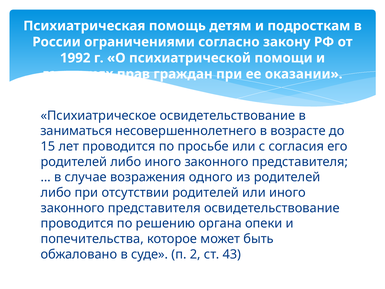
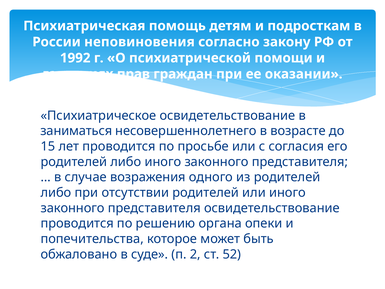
ограничениями: ограничениями -> неповиновения (139, 42)
43: 43 -> 52 (232, 254)
